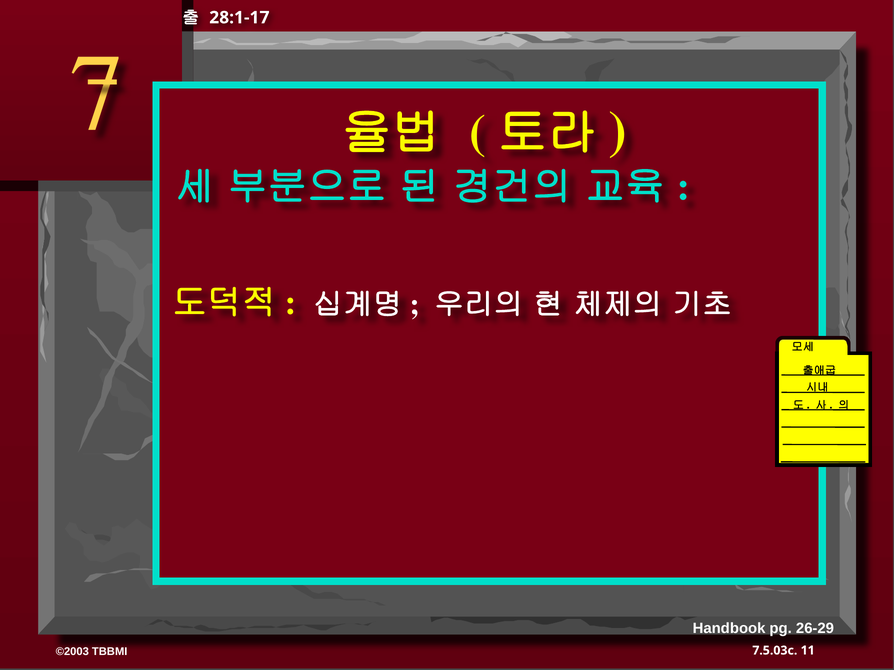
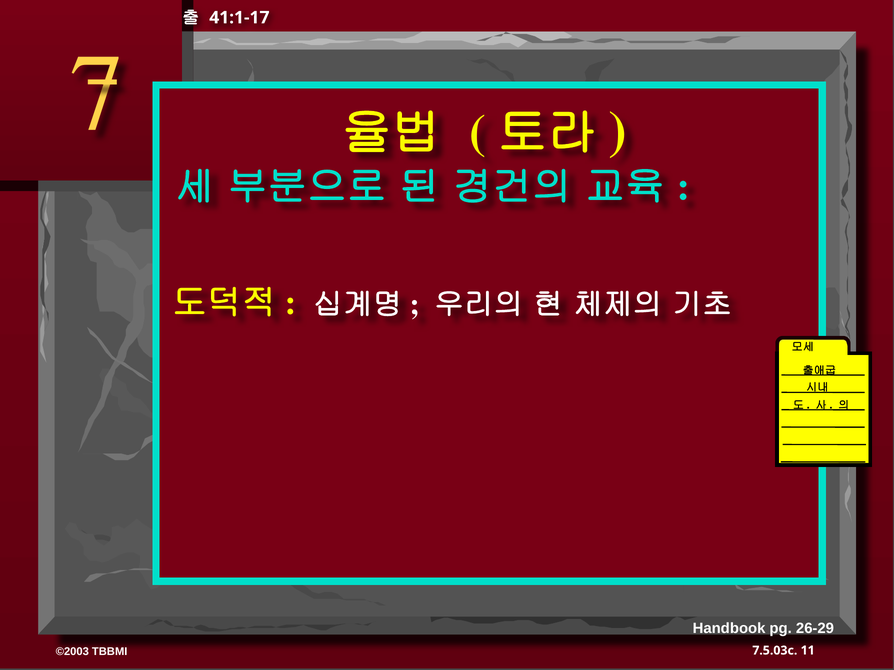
28:1-17: 28:1-17 -> 41:1-17 (239, 18)
